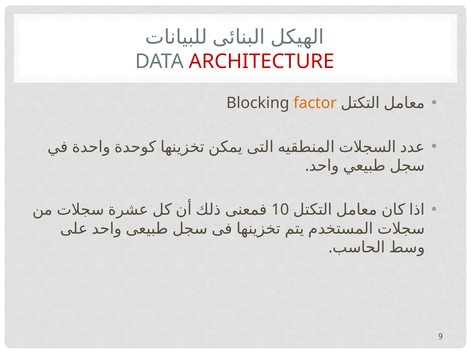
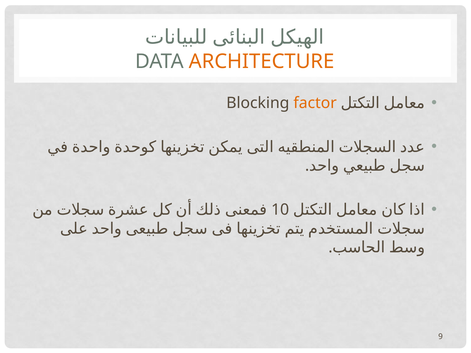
ARCHITECTURE colour: red -> orange (262, 61)
